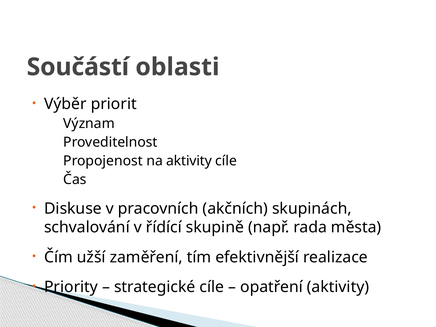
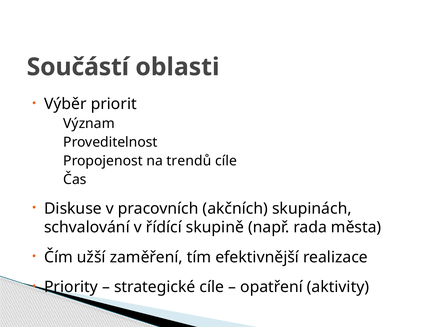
na aktivity: aktivity -> trendů (189, 161)
